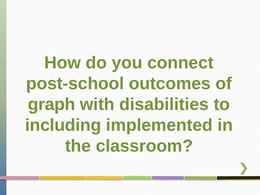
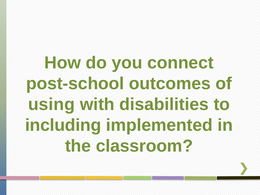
graph: graph -> using (51, 104)
